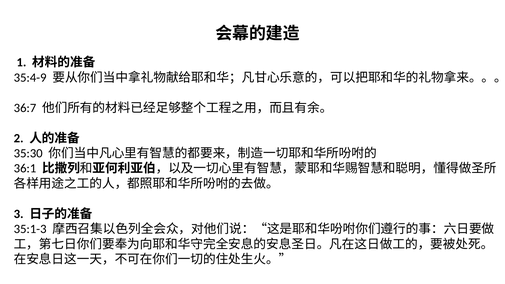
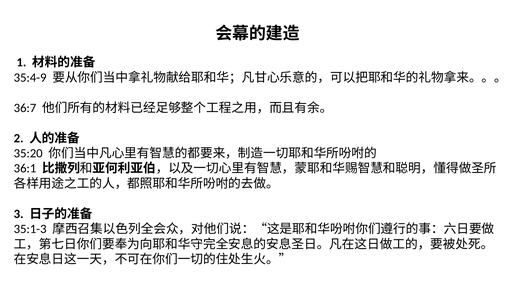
35:30: 35:30 -> 35:20 (28, 153)
